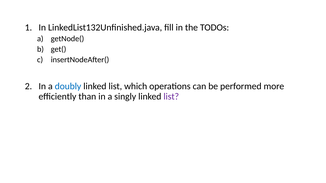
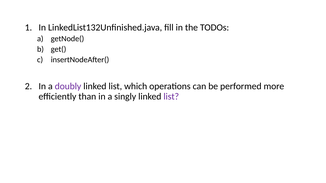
doubly colour: blue -> purple (68, 86)
